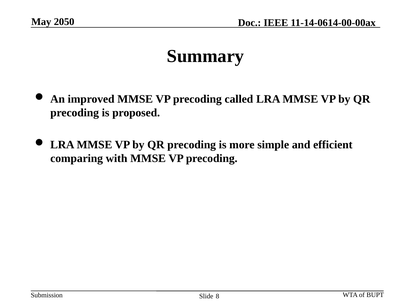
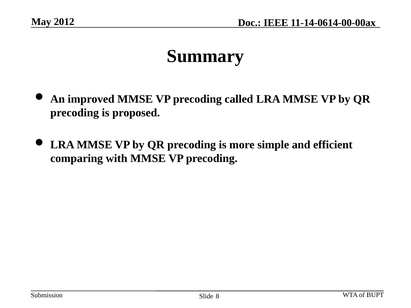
2050: 2050 -> 2012 (64, 22)
